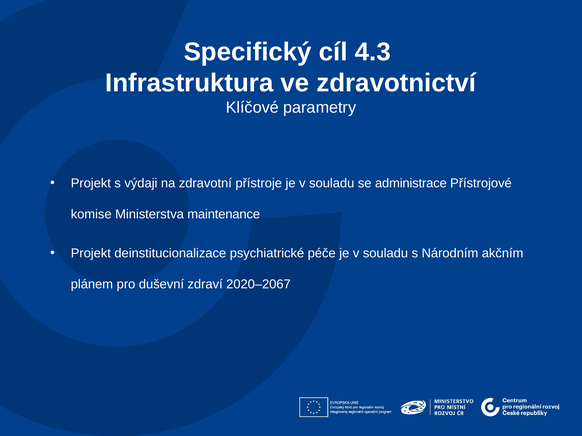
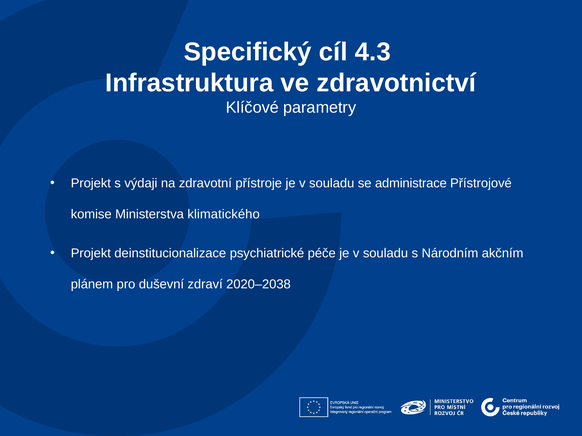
maintenance: maintenance -> klimatického (224, 215)
2020–2067: 2020–2067 -> 2020–2038 (258, 285)
